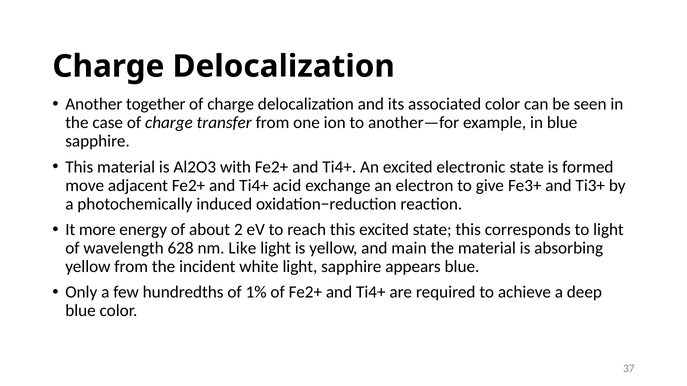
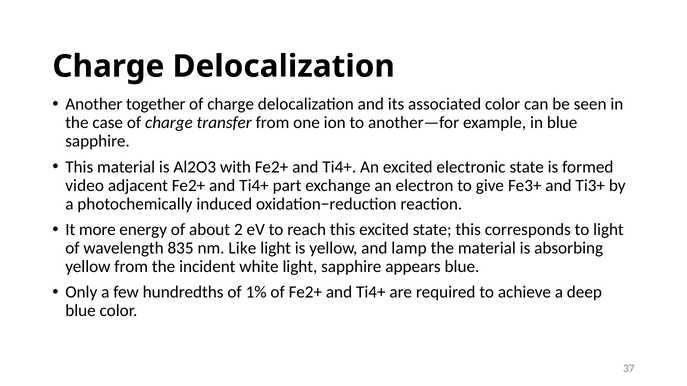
move: move -> video (85, 186)
acid: acid -> part (287, 186)
628: 628 -> 835 (181, 248)
main: main -> lamp (409, 248)
